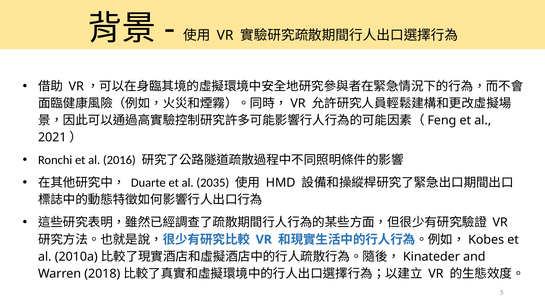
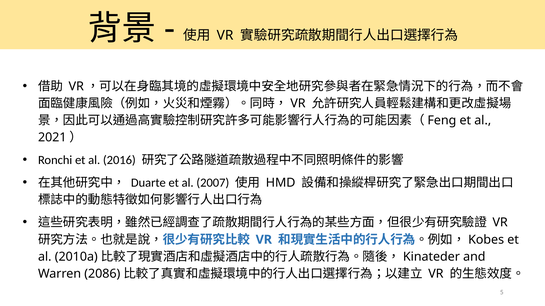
2035: 2035 -> 2007 (213, 183)
2018: 2018 -> 2086 (102, 274)
